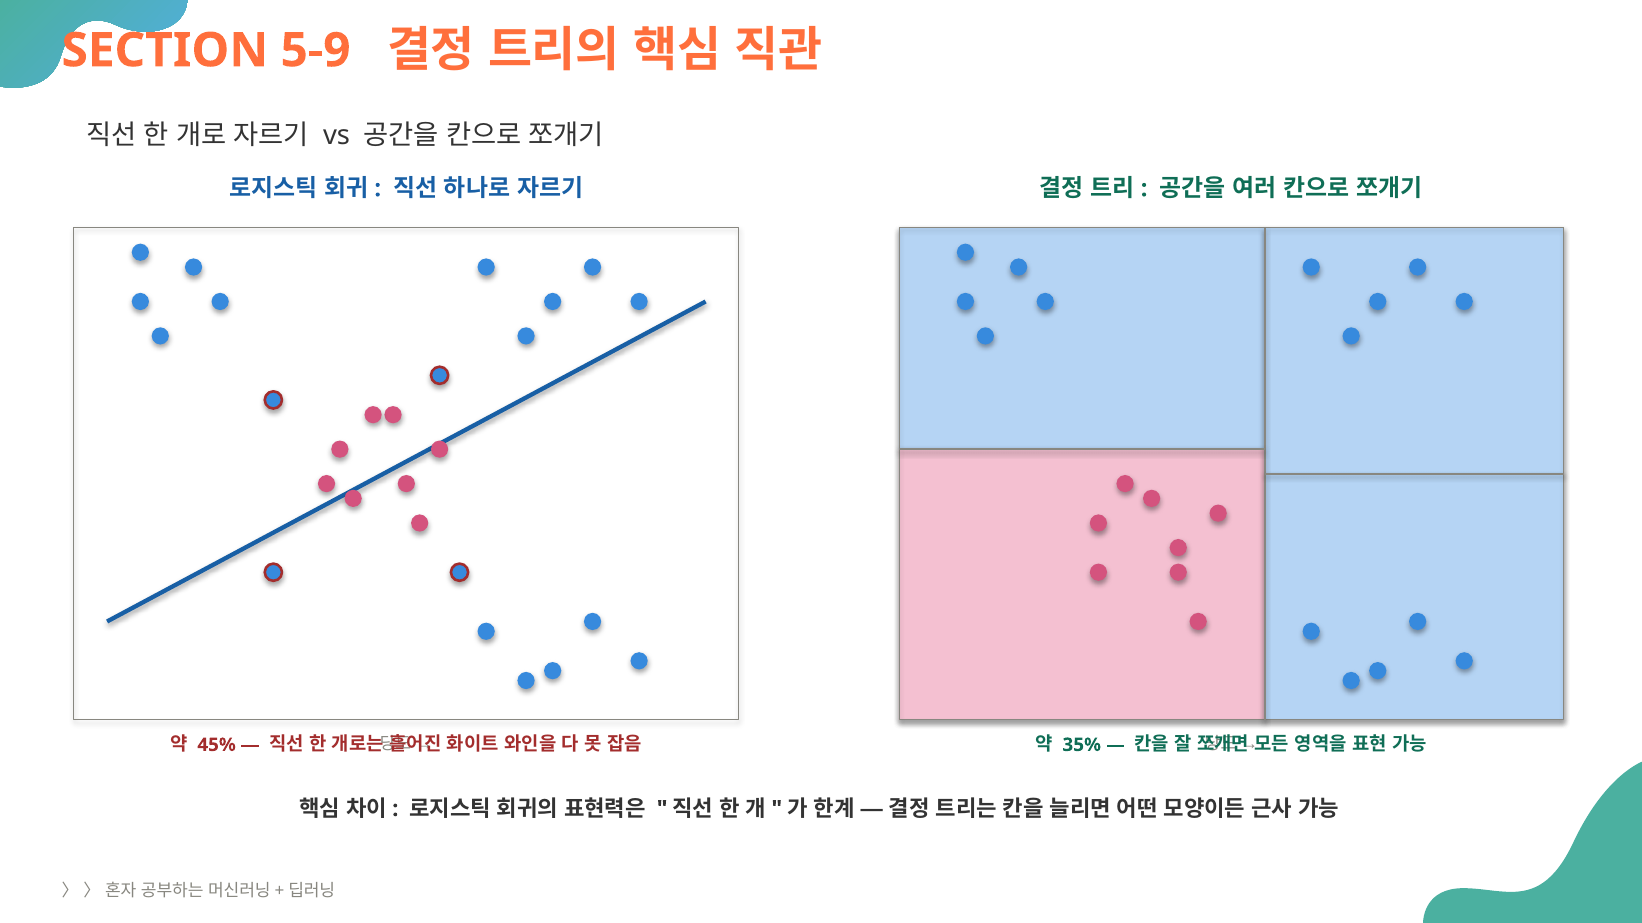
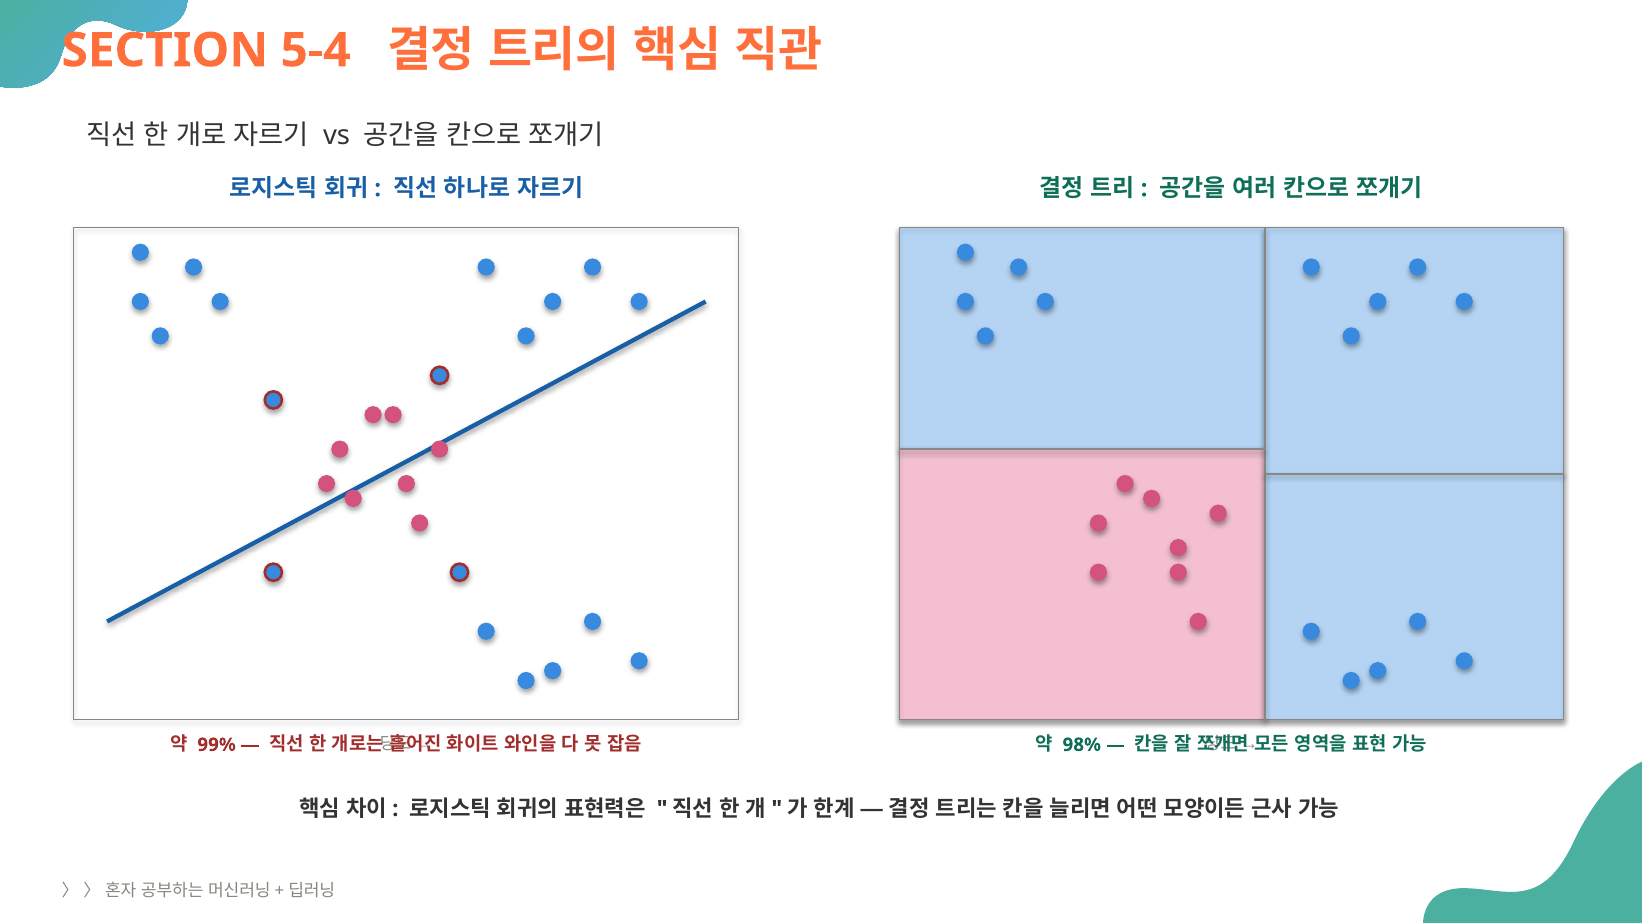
5-9: 5-9 -> 5-4 (316, 51)
45%: 45% -> 99% (217, 745)
35%: 35% -> 98% (1082, 745)
